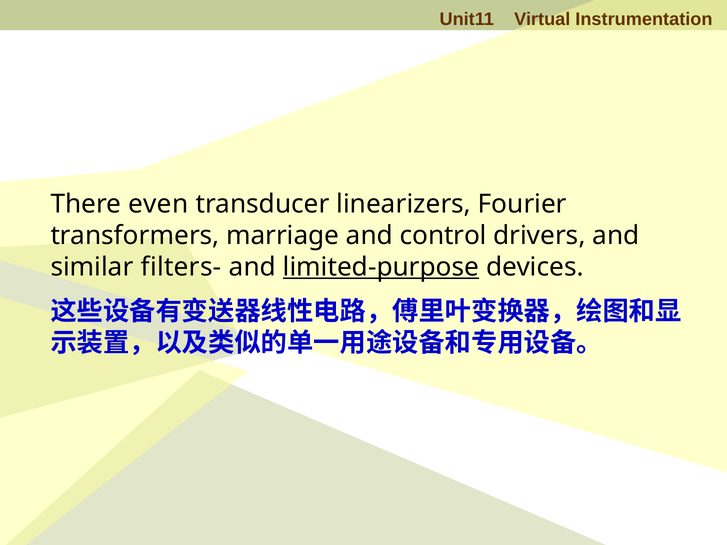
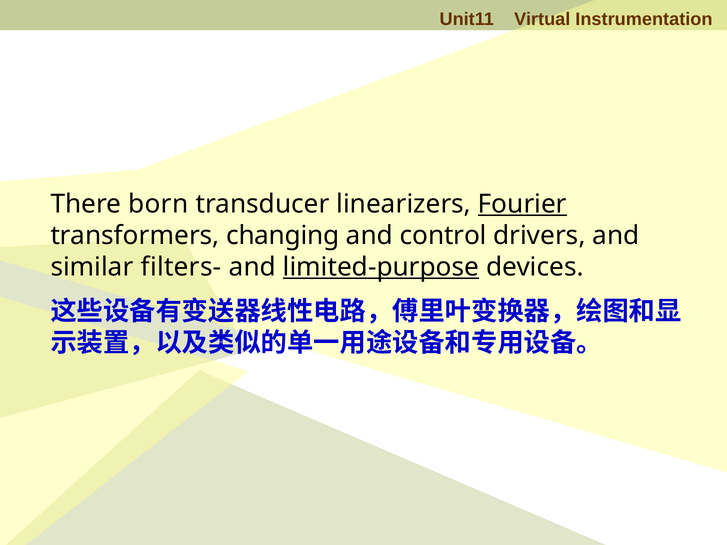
even: even -> born (158, 204)
Fourier underline: none -> present (522, 204)
marriage: marriage -> changing (283, 236)
